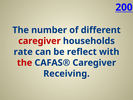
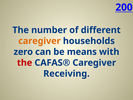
caregiver colour: red -> orange (39, 41)
rate: rate -> zero (23, 52)
reflect: reflect -> means (82, 52)
